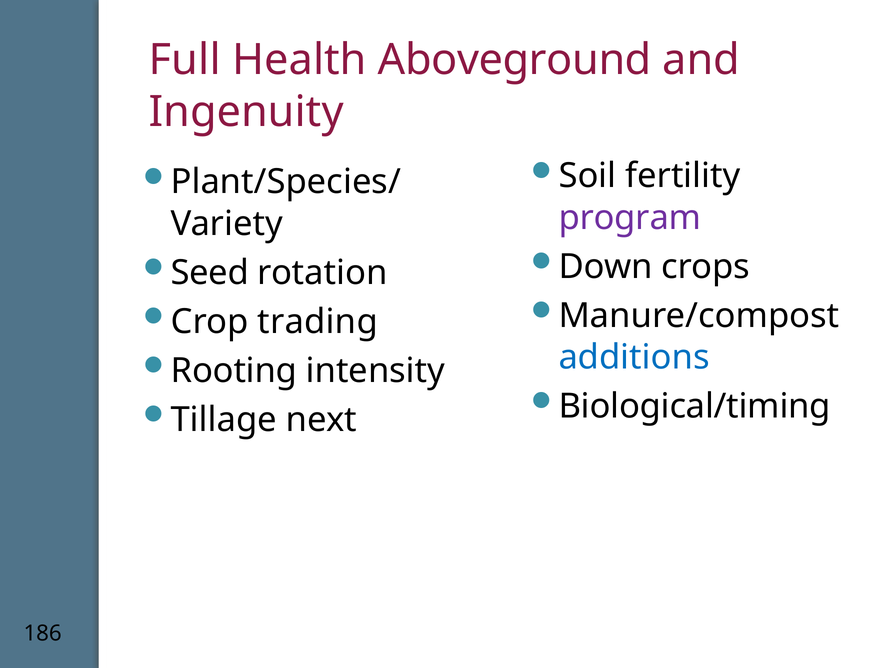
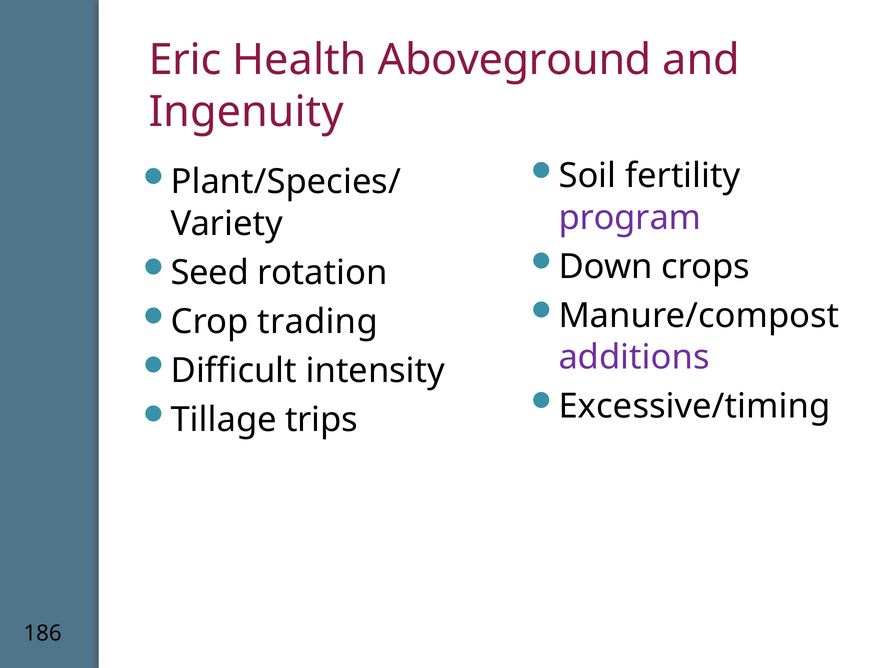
Full: Full -> Eric (185, 60)
additions colour: blue -> purple (634, 357)
Rooting: Rooting -> Difficult (234, 371)
Biological/timing: Biological/timing -> Excessive/timing (695, 406)
next: next -> trips (321, 420)
